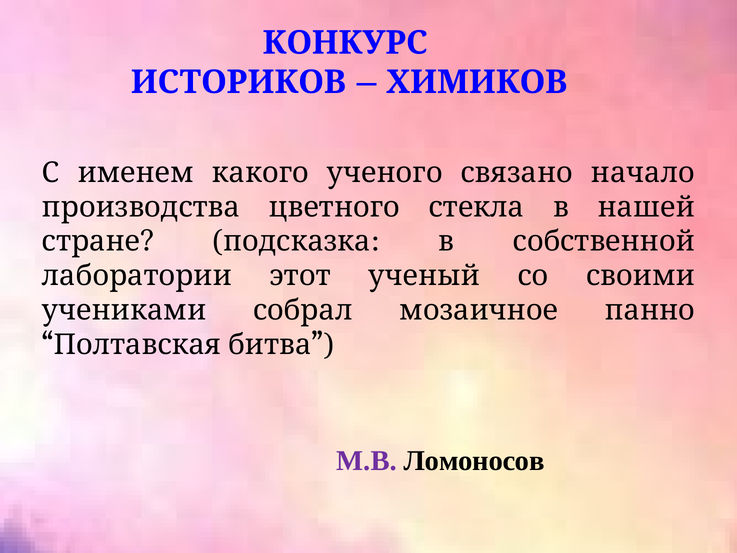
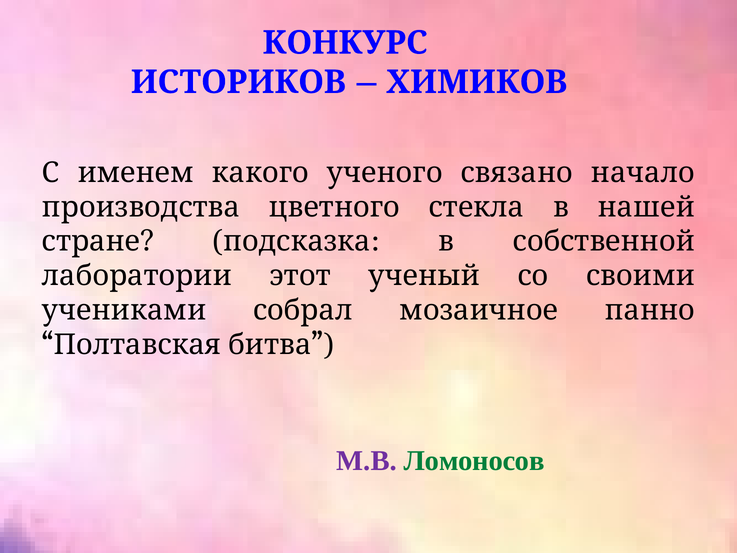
Ломоносов colour: black -> green (474, 460)
